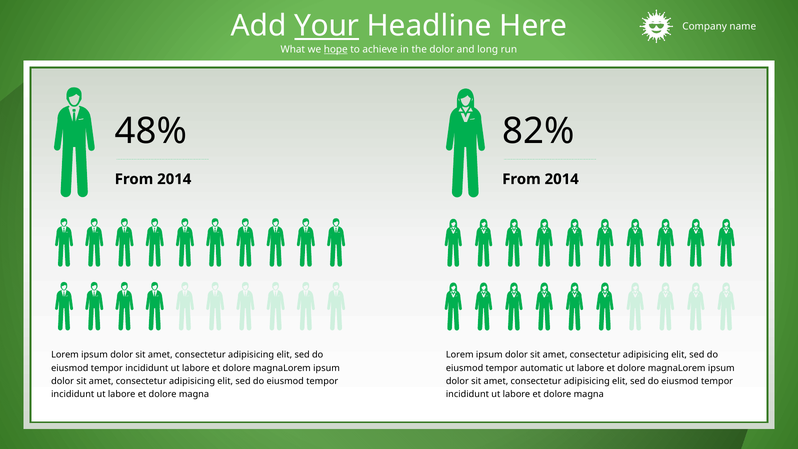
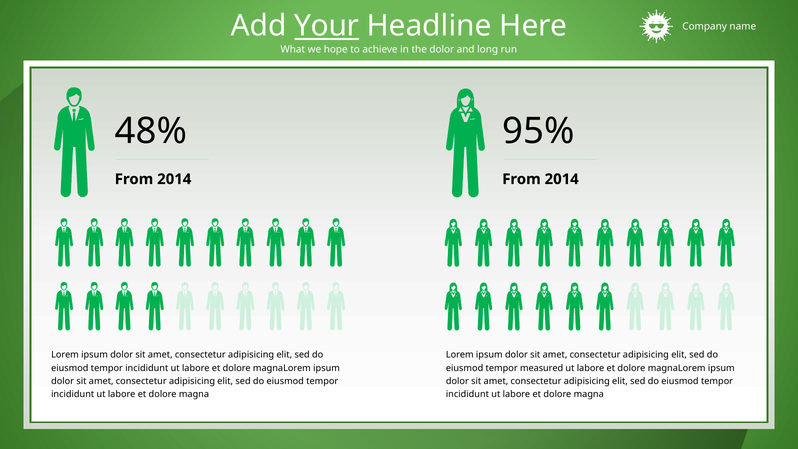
hope underline: present -> none (336, 50)
82%: 82% -> 95% (538, 131)
automatic: automatic -> measured (542, 368)
